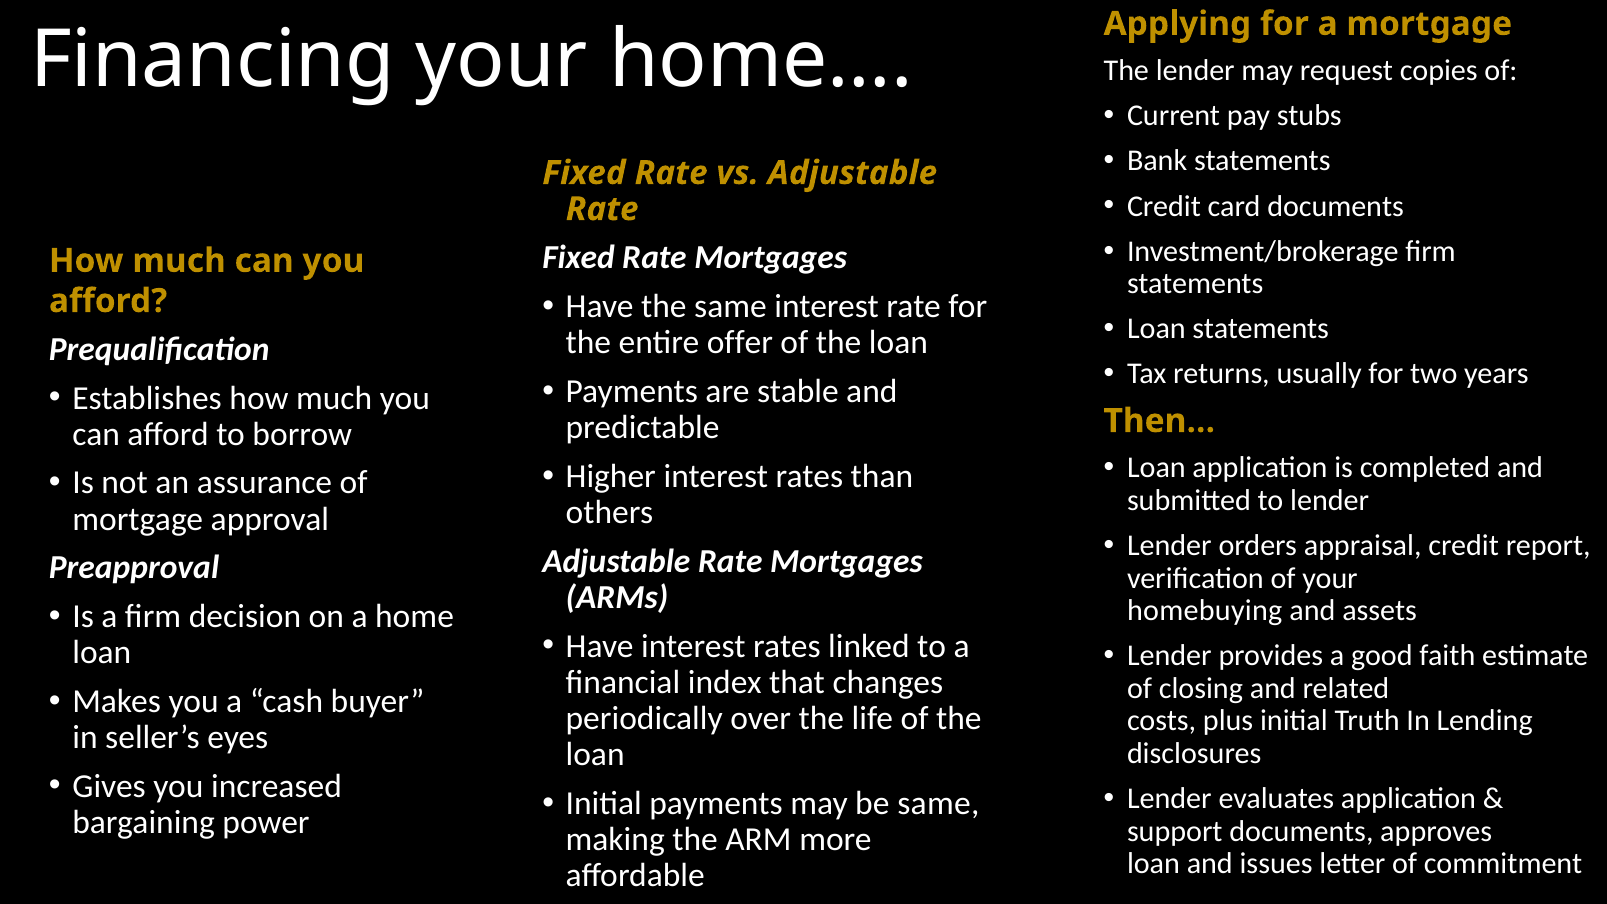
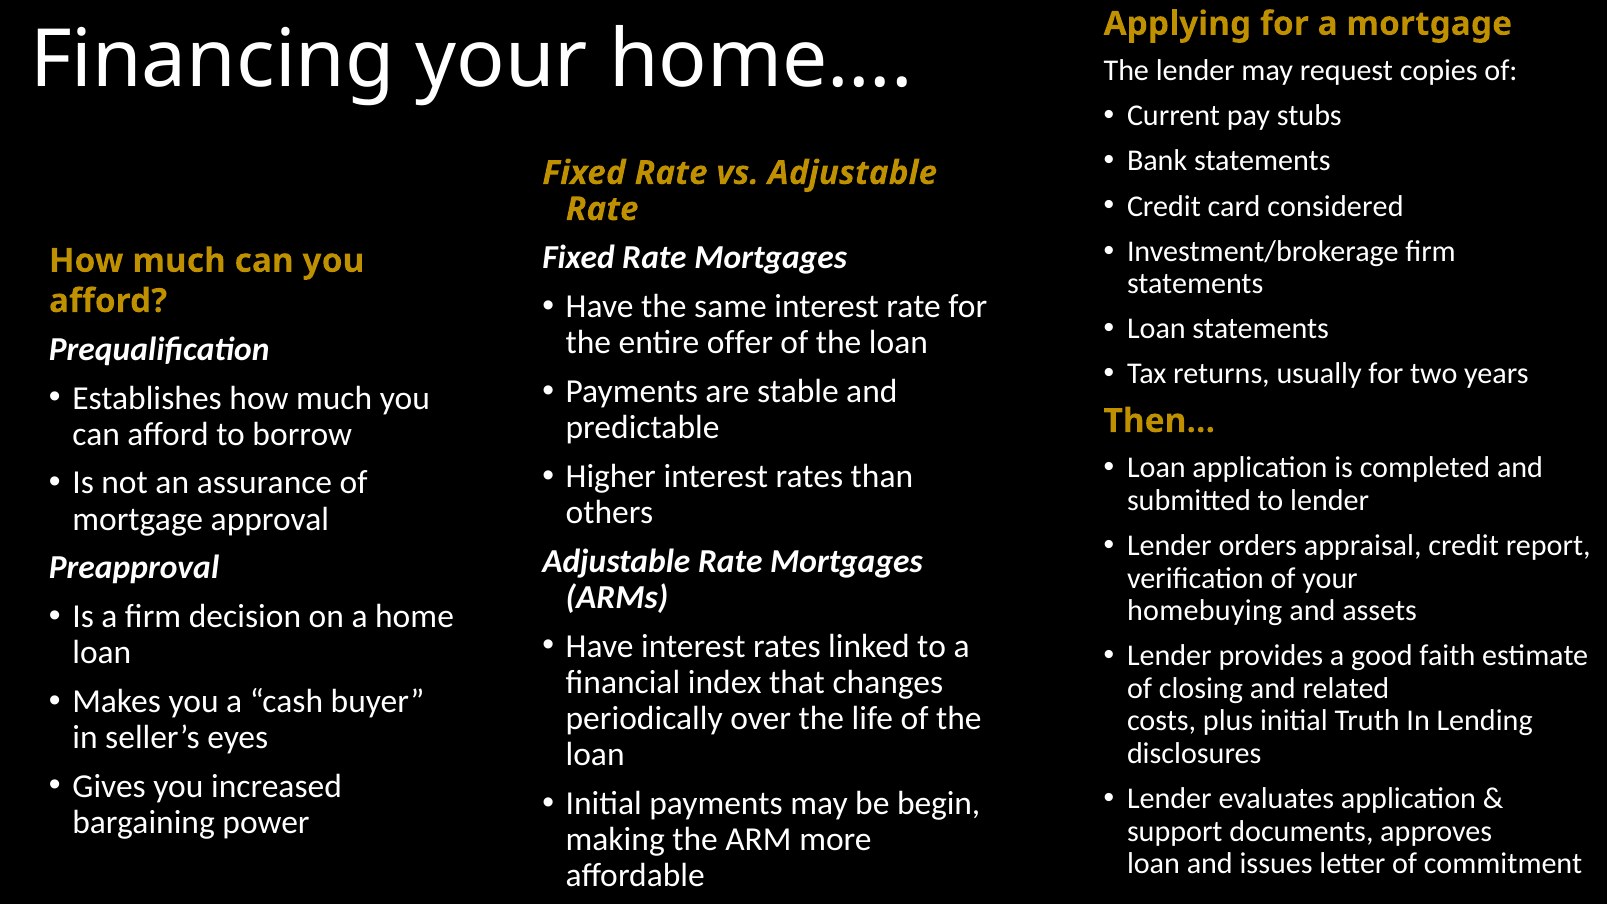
card documents: documents -> considered (1335, 206)
be same: same -> begin (939, 803)
